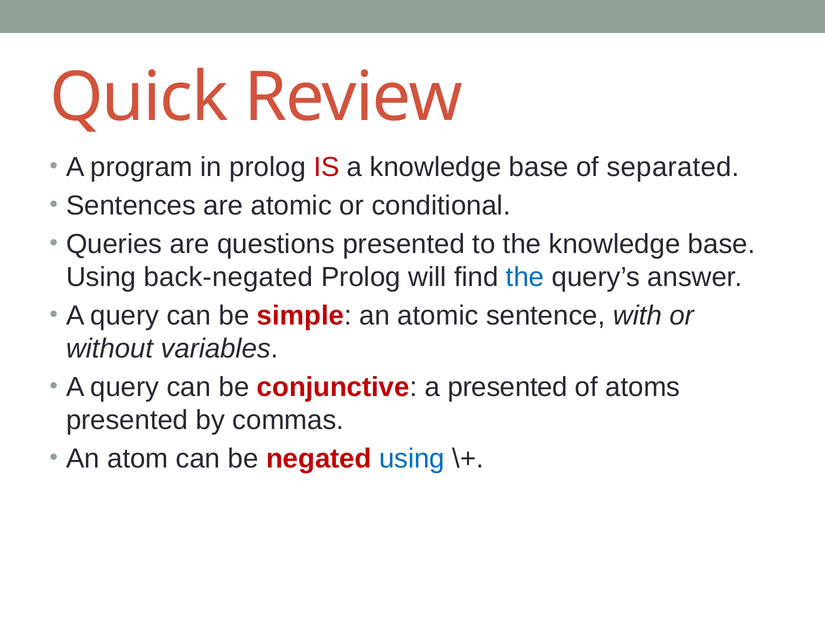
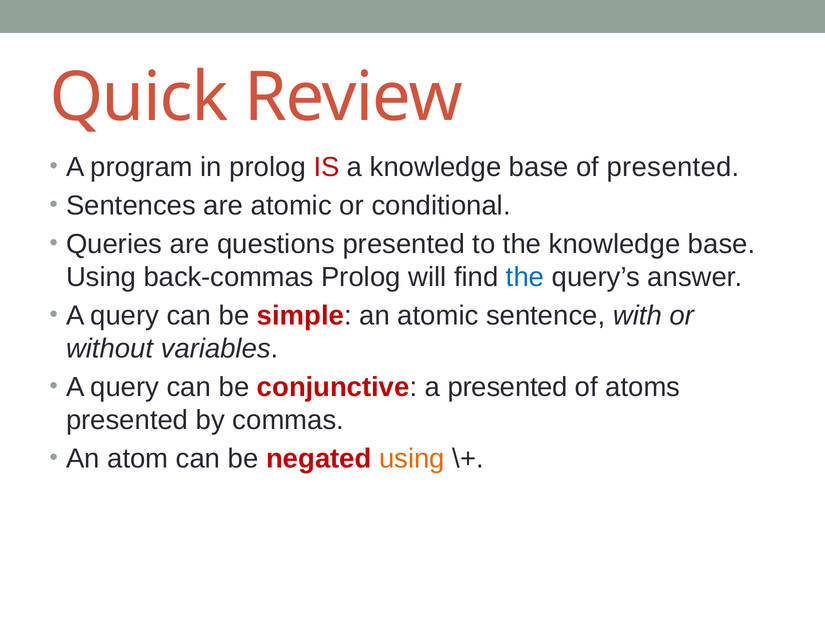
of separated: separated -> presented (673, 167)
back-negated: back-negated -> back-commas (229, 277)
using colour: blue -> orange (412, 458)
